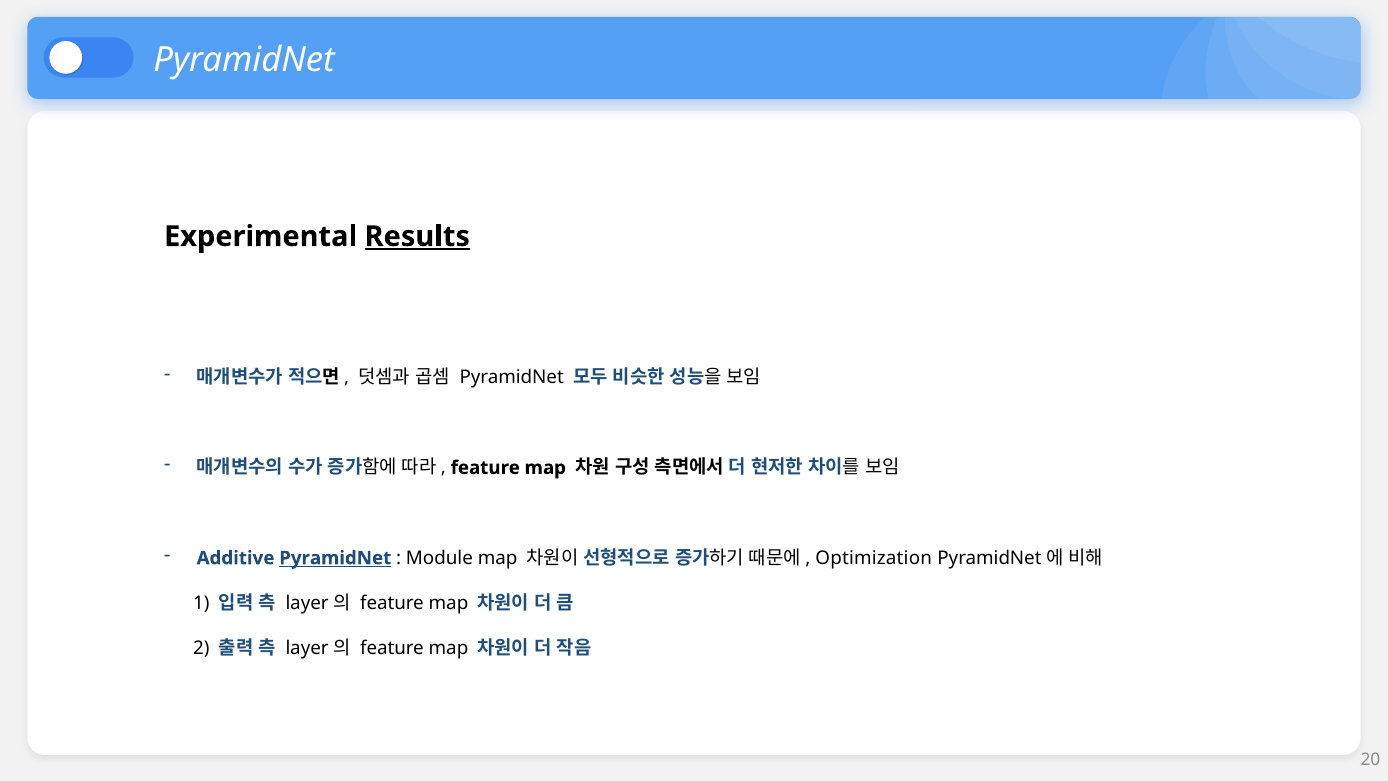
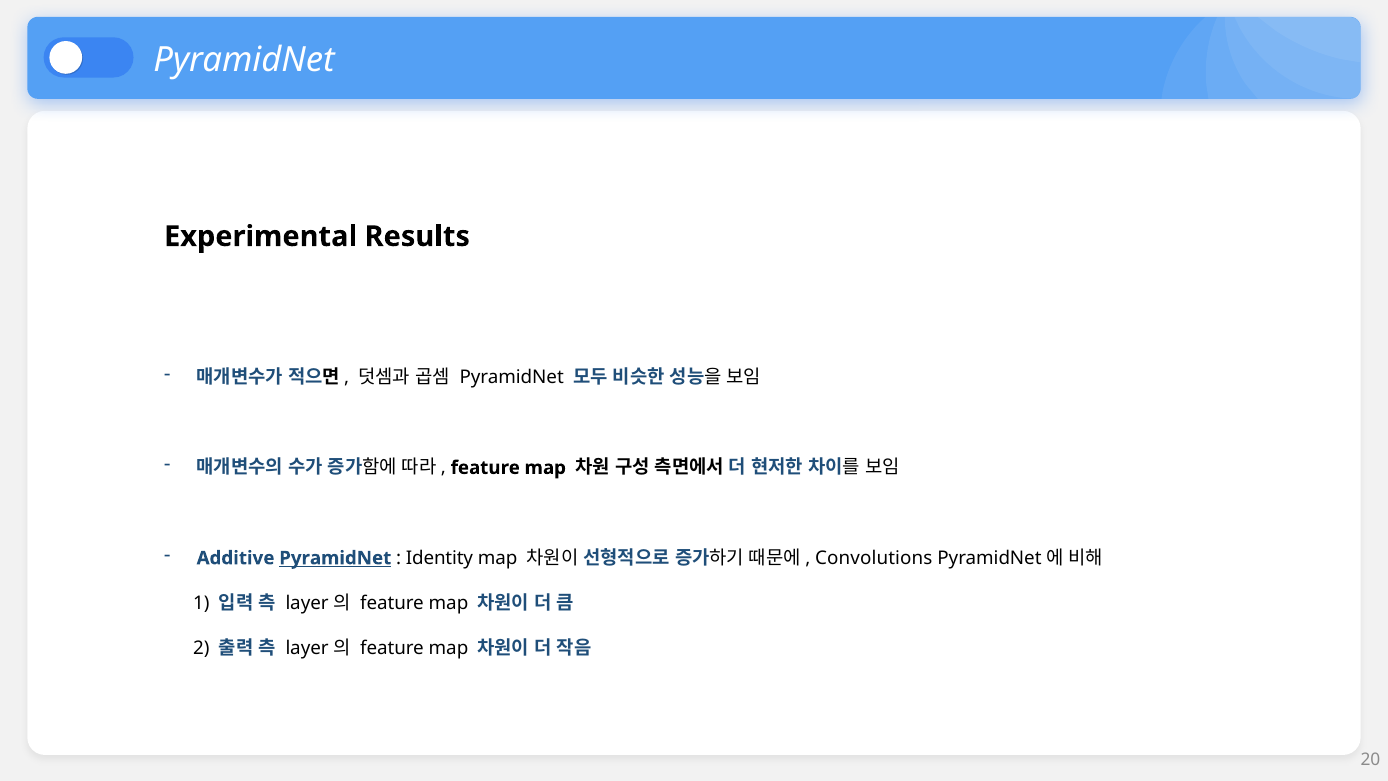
Results underline: present -> none (417, 236)
Module: Module -> Identity (439, 558)
Optimization: Optimization -> Convolutions (874, 558)
